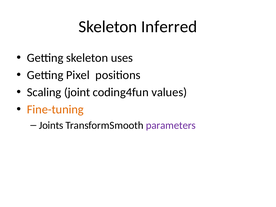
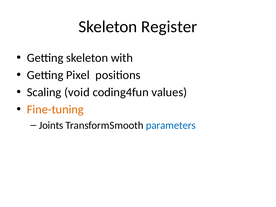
Inferred: Inferred -> Register (169, 27)
uses: uses -> with (122, 58)
joint: joint -> void (77, 92)
parameters colour: purple -> blue (171, 125)
